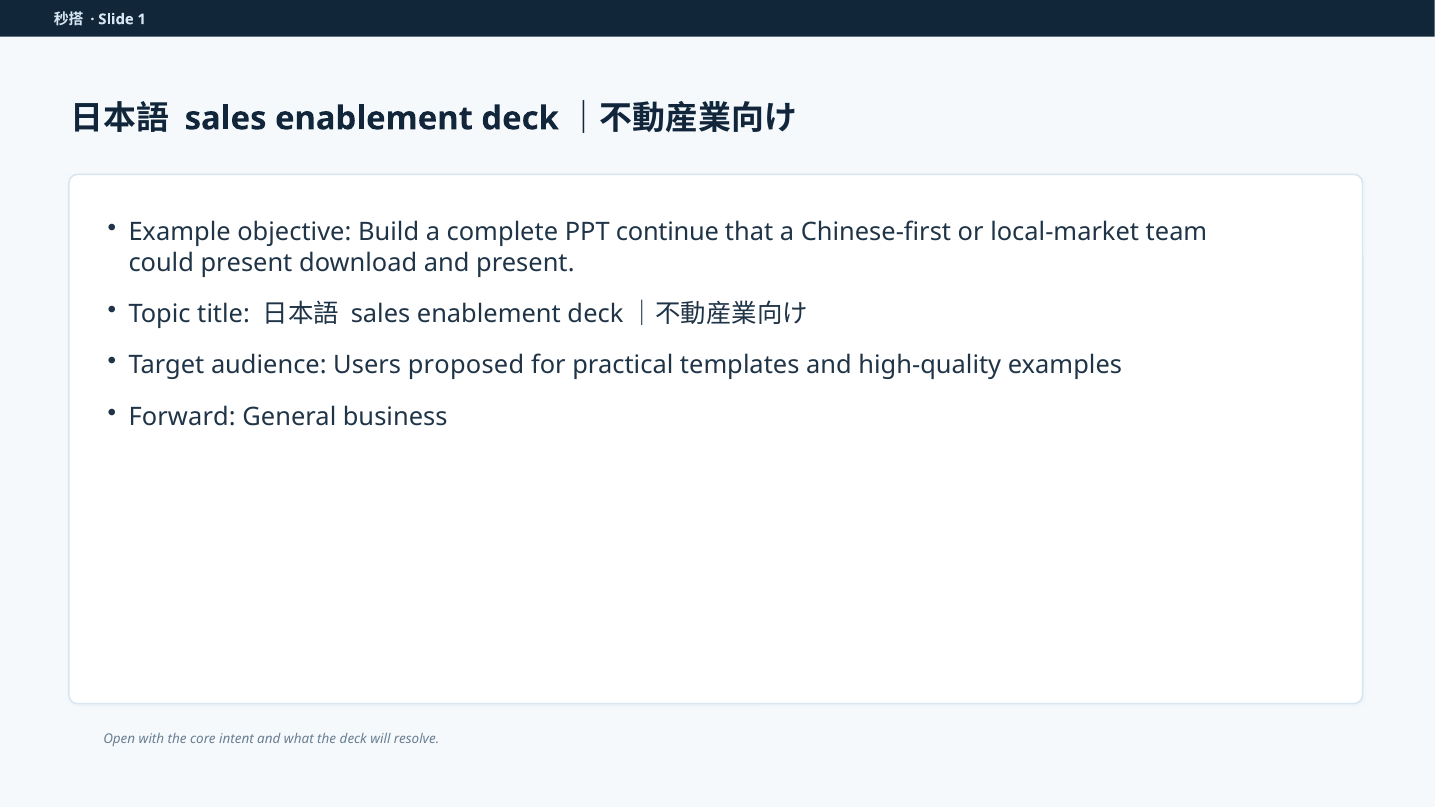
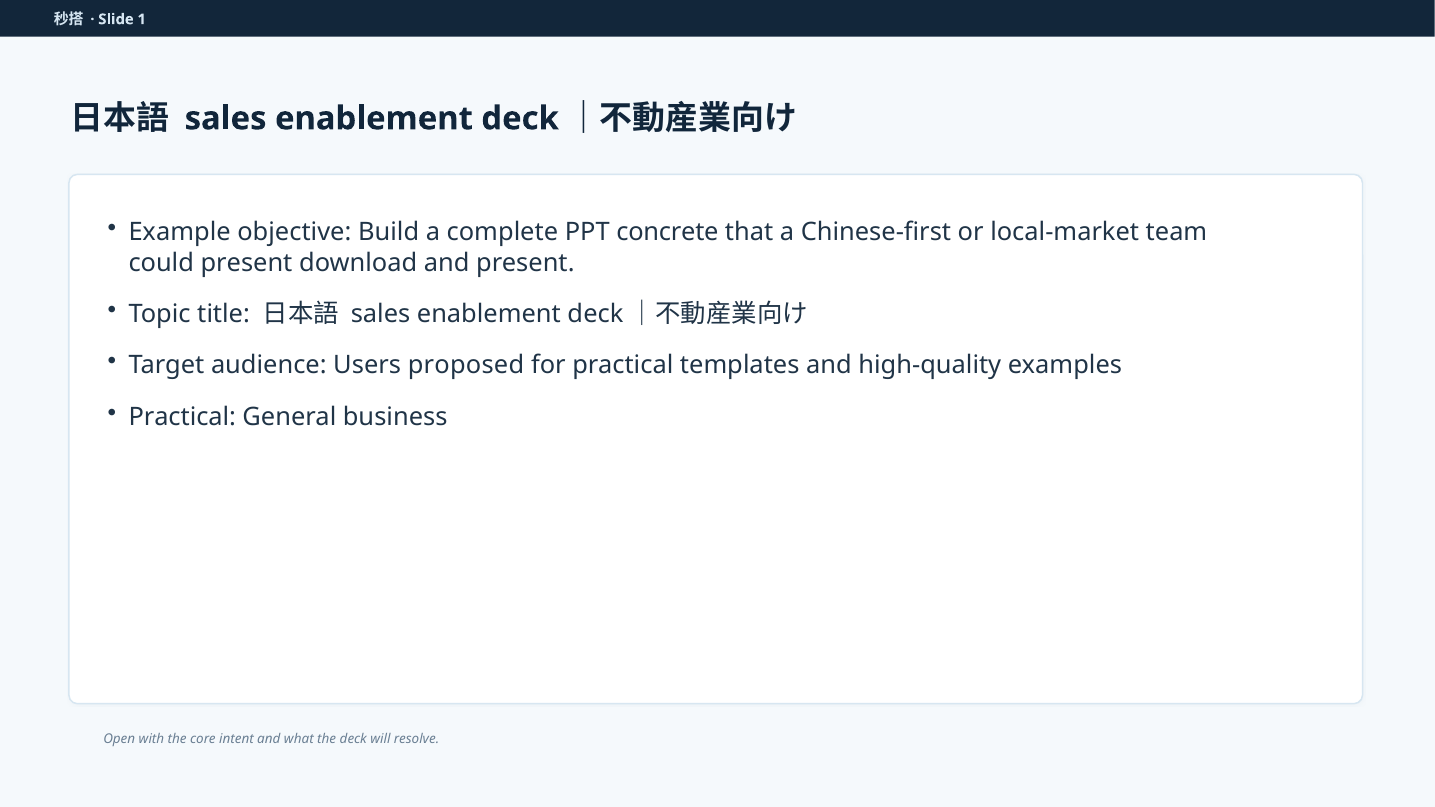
continue: continue -> concrete (667, 232)
Forward: Forward -> Practical (182, 417)
